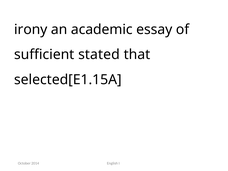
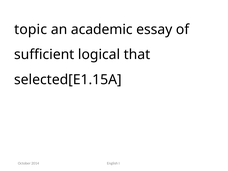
irony: irony -> topic (31, 29)
stated: stated -> logical (99, 55)
